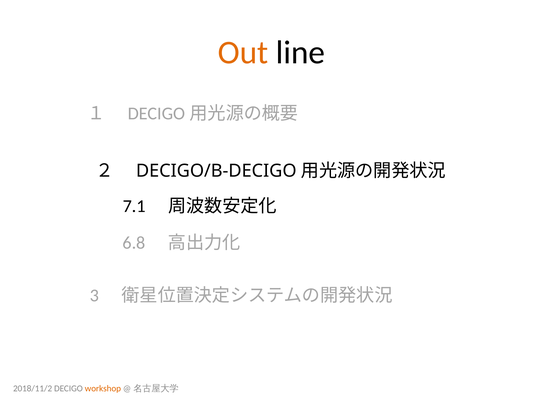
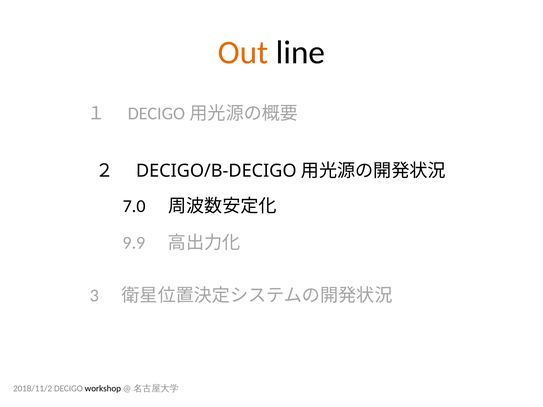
7.1: 7.1 -> 7.0 (134, 206)
6.8: 6.8 -> 9.9 (134, 243)
workshop colour: orange -> black (103, 389)
